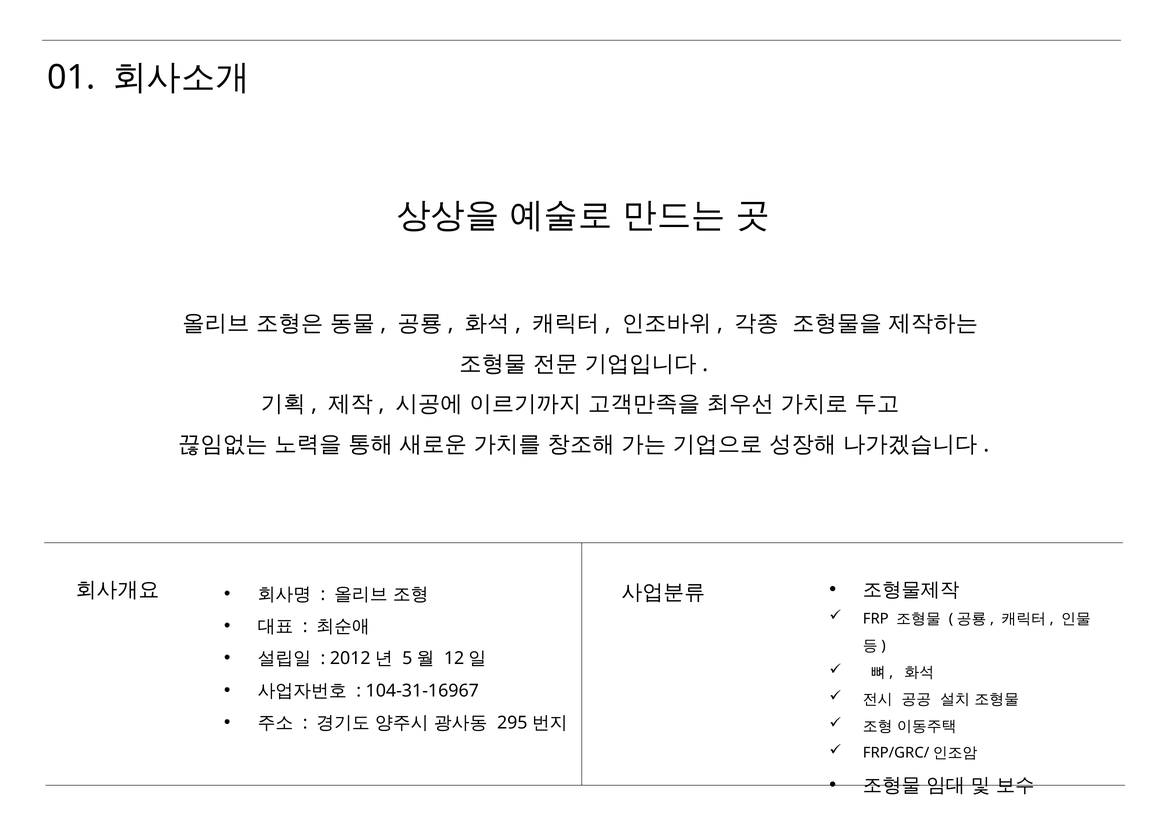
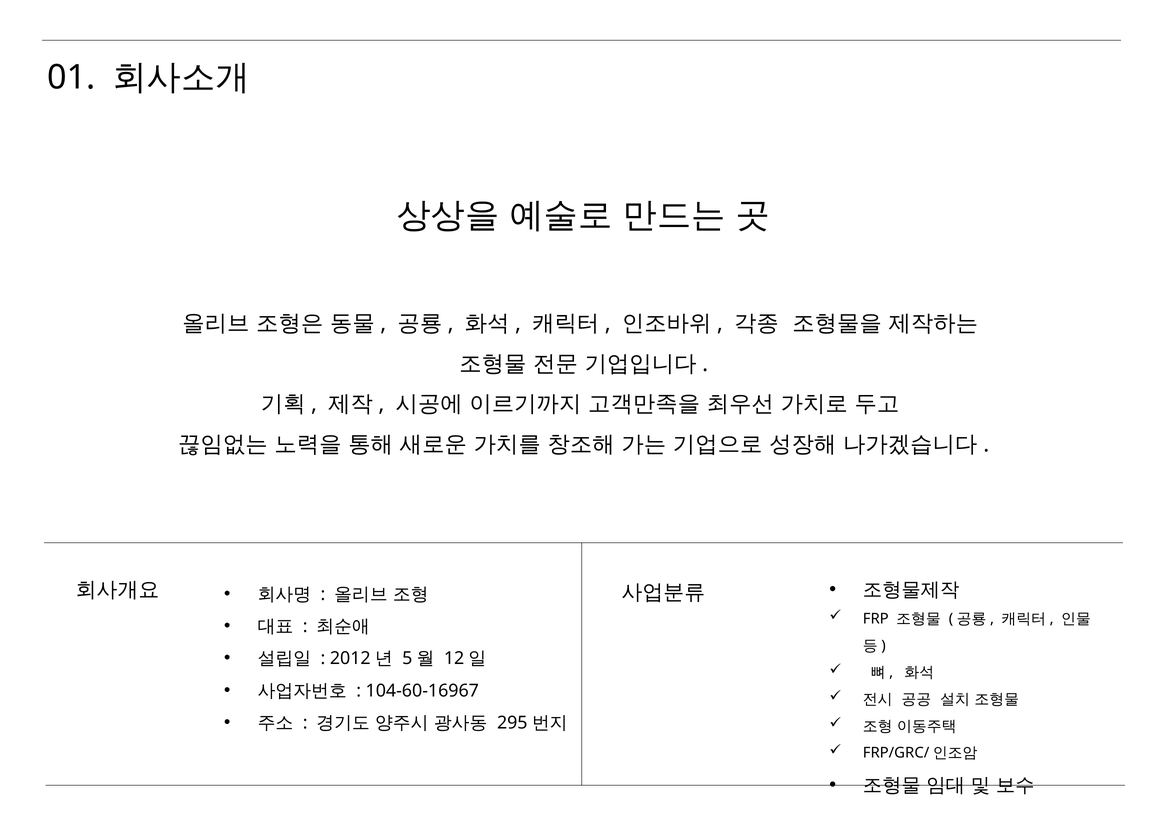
104-31-16967: 104-31-16967 -> 104-60-16967 (422, 691)
